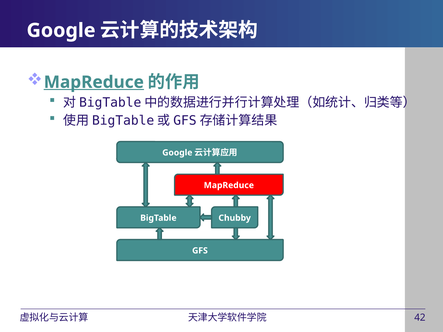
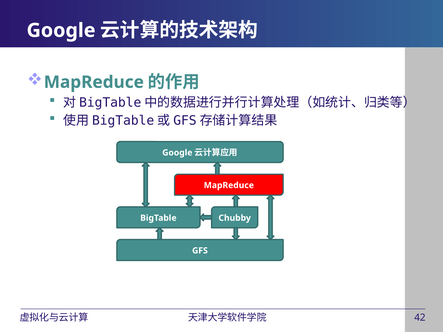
MapReduce underline: present -> none (94, 82)
